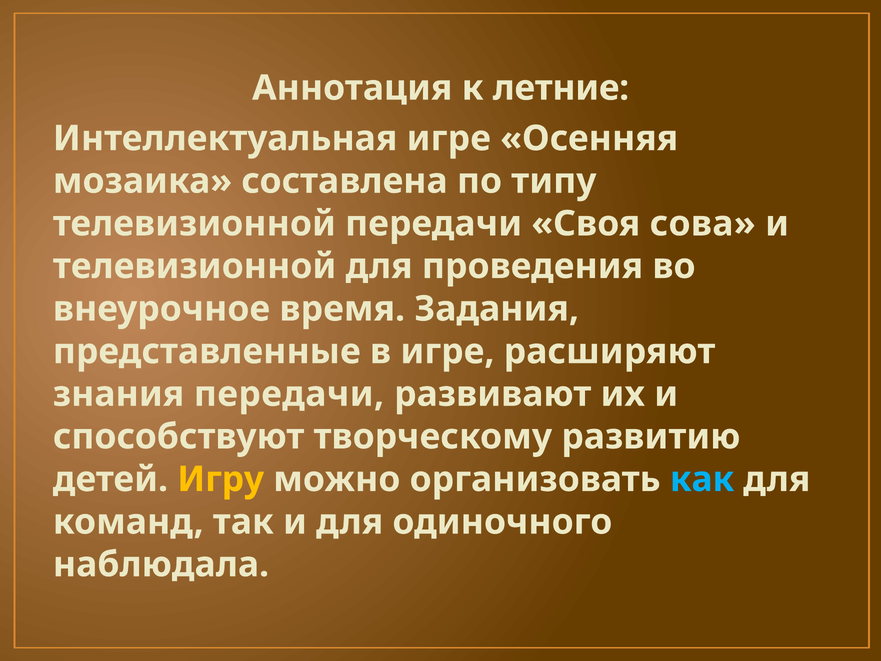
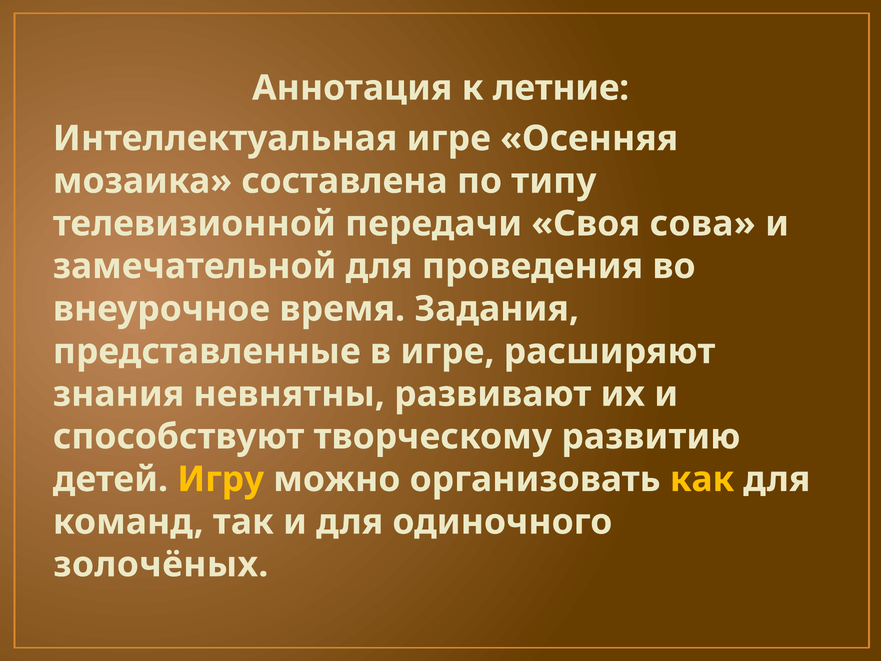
телевизионной: телевизионной -> замечательной (195, 266)
знания передачи: передачи -> невнятны (289, 394)
как colour: light blue -> yellow (702, 479)
наблюдала: наблюдала -> золочёных (161, 564)
